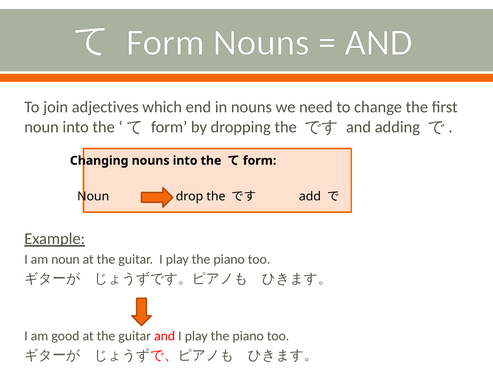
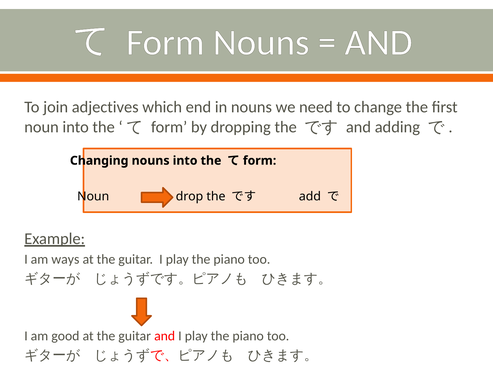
am noun: noun -> ways (65, 259)
